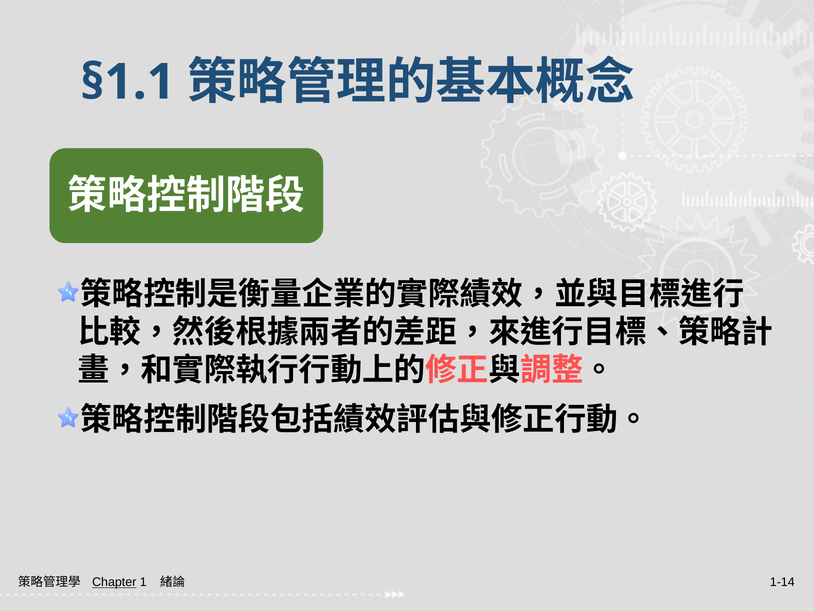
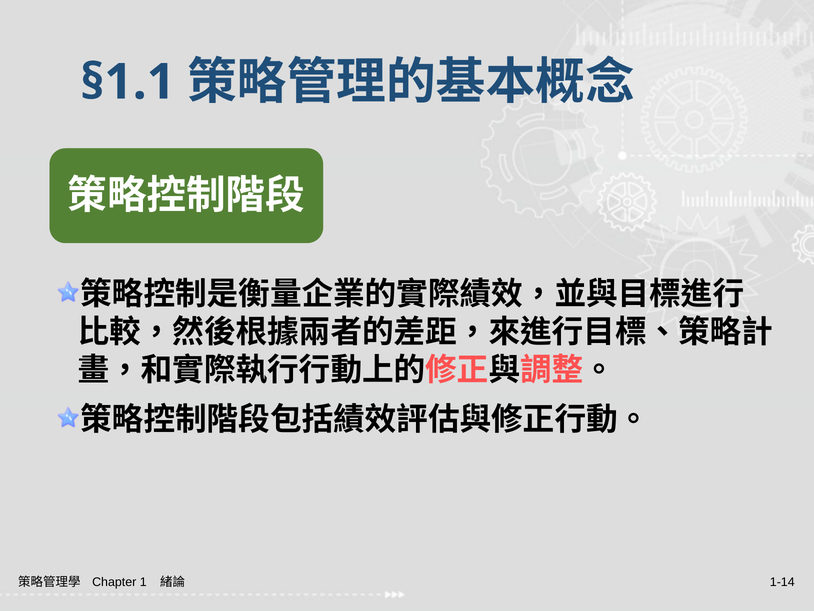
Chapter underline: present -> none (114, 582)
